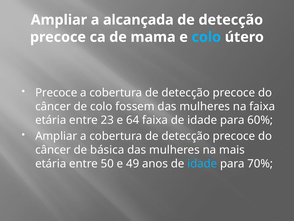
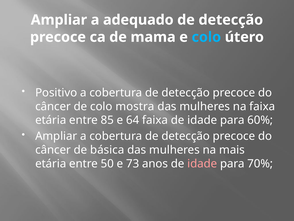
alcançada: alcançada -> adequado (138, 20)
Precoce: Precoce -> Positivo (56, 93)
fossem: fossem -> mostra (135, 106)
23: 23 -> 85 (107, 120)
49: 49 -> 73 (133, 163)
idade colour: light blue -> pink (202, 163)
